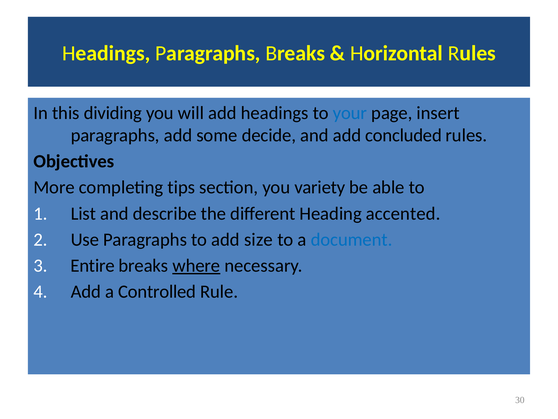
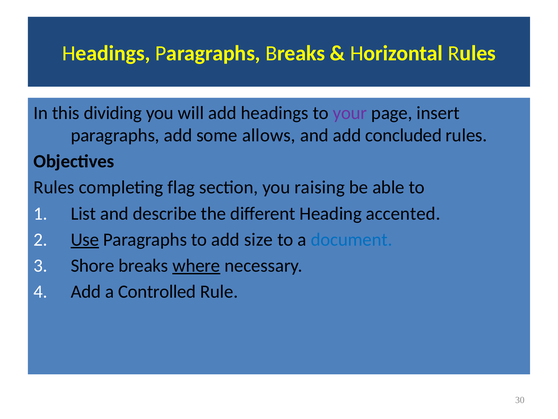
your colour: blue -> purple (350, 113)
decide: decide -> allows (269, 135)
More: More -> Rules (54, 187)
tips: tips -> flag (181, 187)
variety: variety -> raising (320, 187)
Use underline: none -> present (85, 239)
Entire: Entire -> Shore (92, 265)
